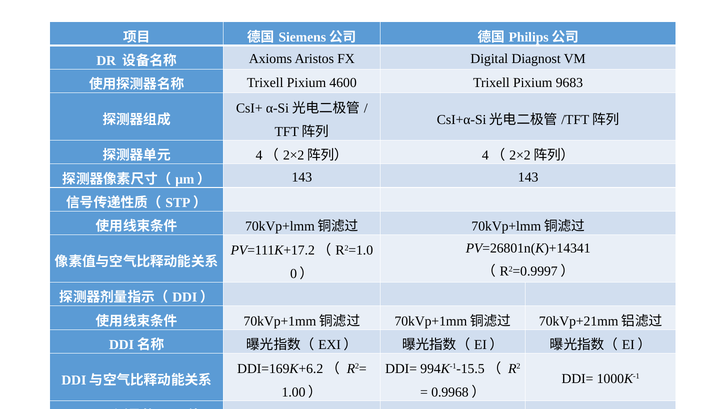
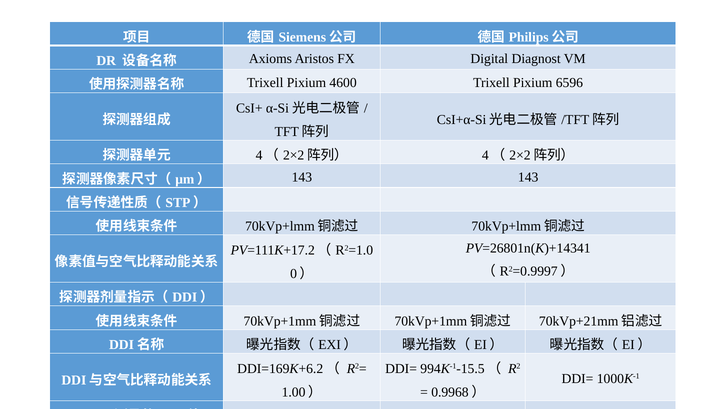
9683: 9683 -> 6596 (569, 82)
